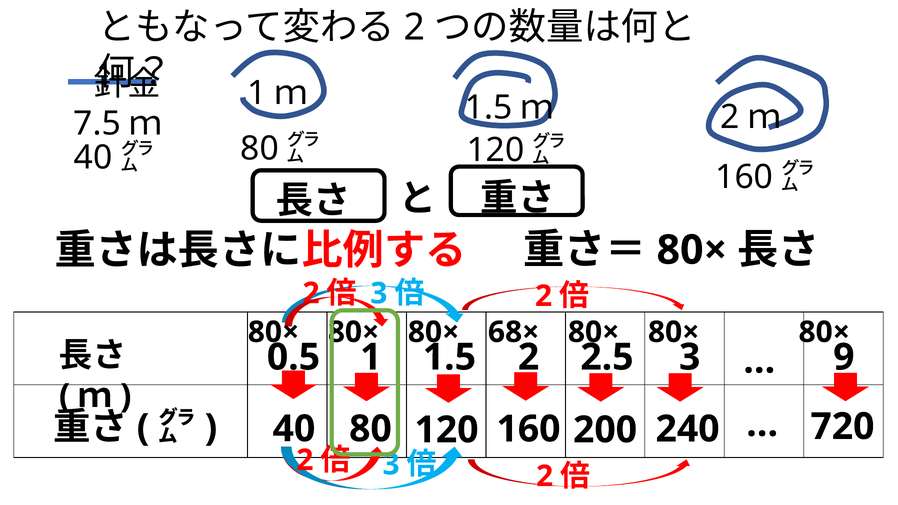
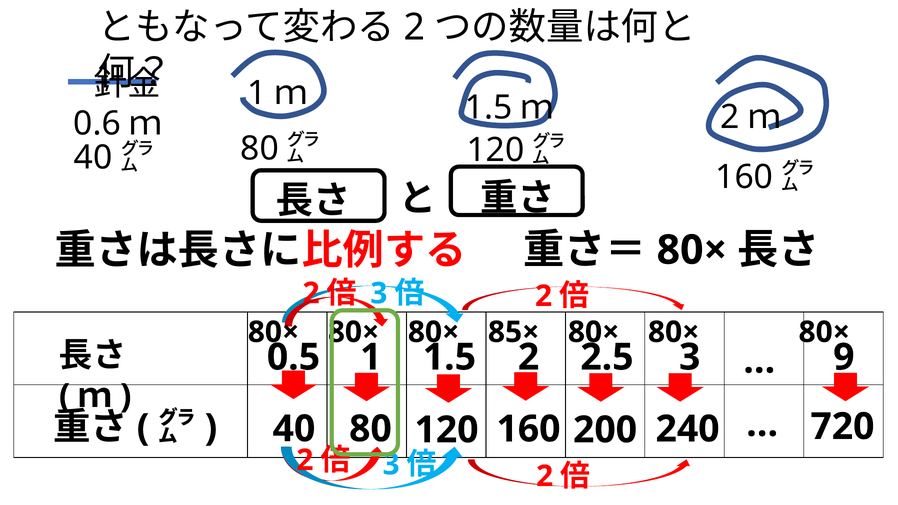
7.5: 7.5 -> 0.6 (97, 123)
68×: 68× -> 85× (514, 332)
